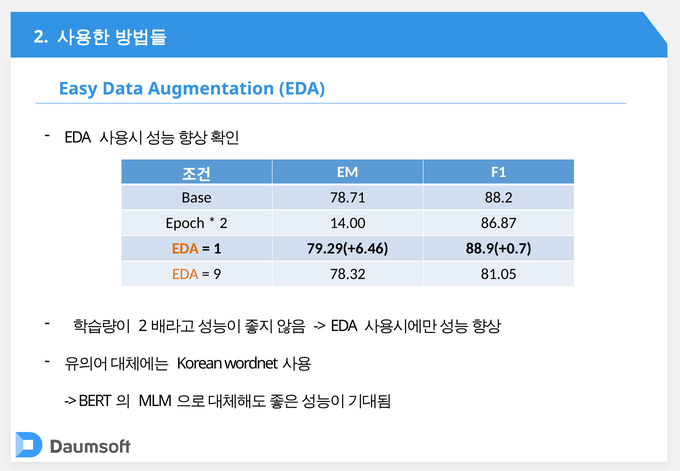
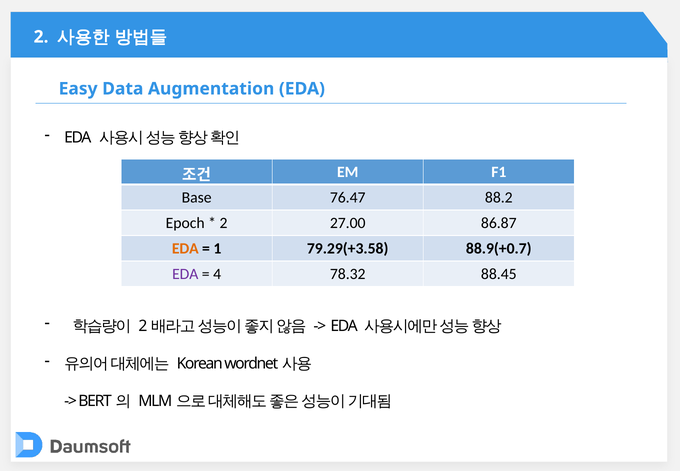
78.71: 78.71 -> 76.47 (348, 197)
14.00: 14.00 -> 27.00 (348, 223)
79.29(+6.46: 79.29(+6.46 -> 79.29(+3.58 (348, 248)
EDA colour: orange -> purple (185, 274)
9: 9 -> 4 (217, 274)
81.05: 81.05 -> 88.45 (499, 274)
